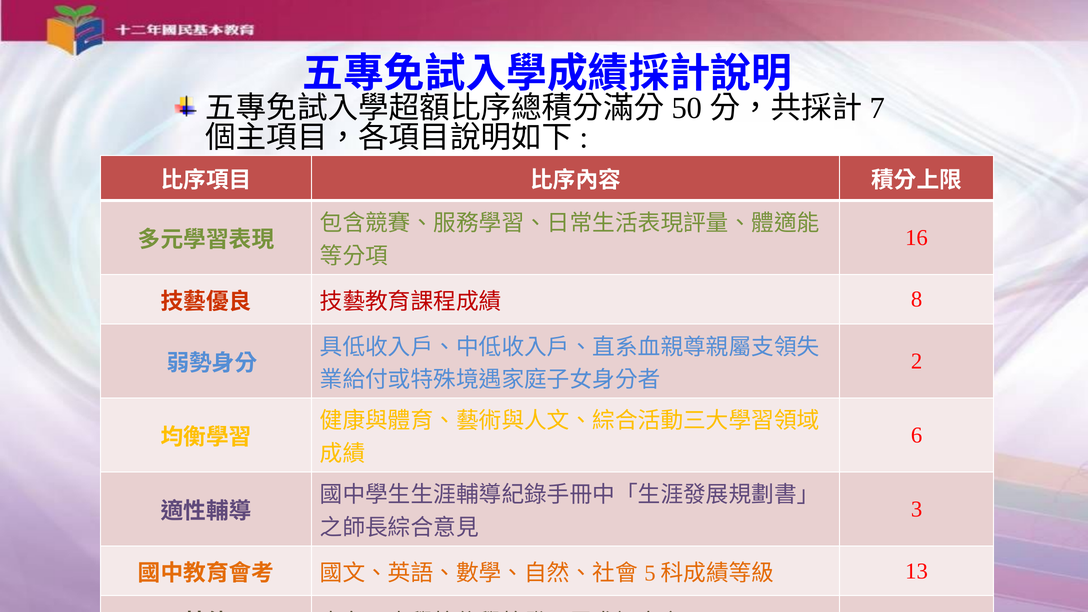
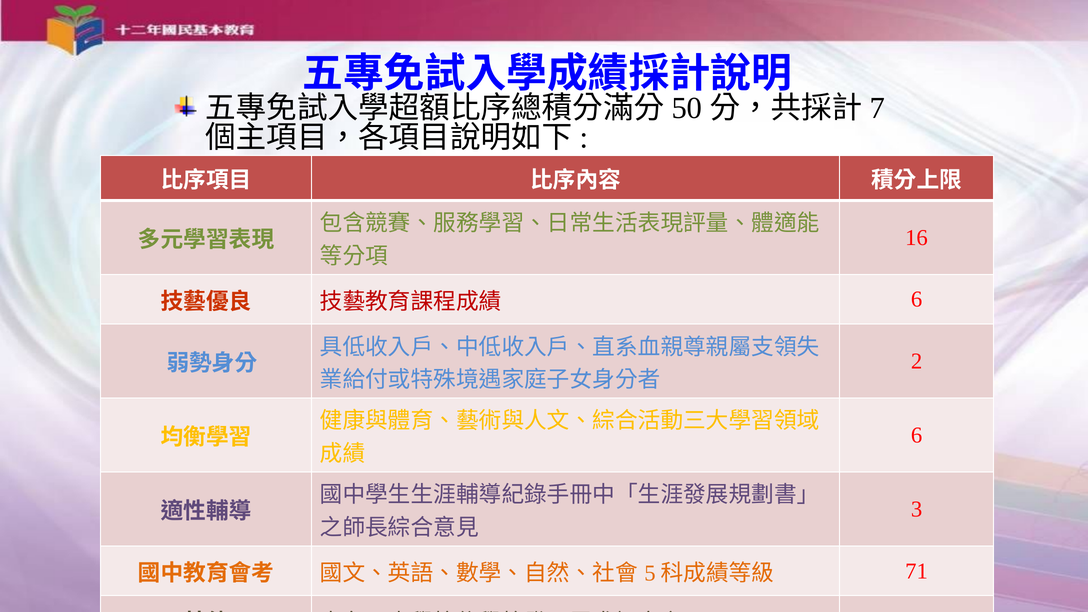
8: 8 -> 6 (917, 299)
13: 13 -> 71 (917, 571)
